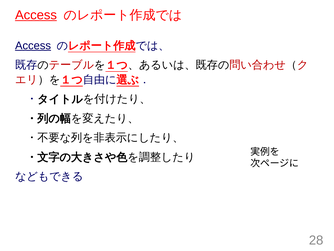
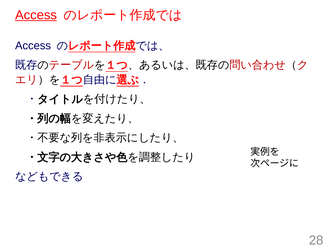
Access underline: present -> none (33, 45)
